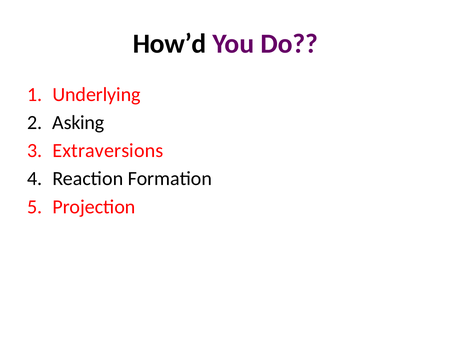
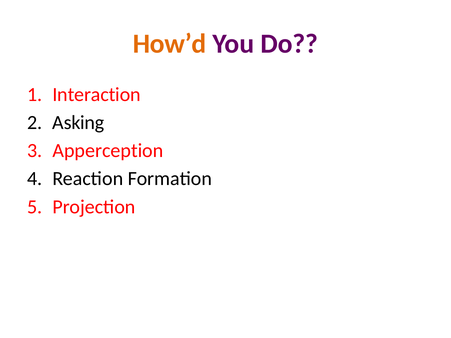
How’d colour: black -> orange (170, 44)
Underlying: Underlying -> Interaction (97, 95)
Extraversions: Extraversions -> Apperception (108, 151)
